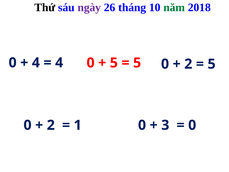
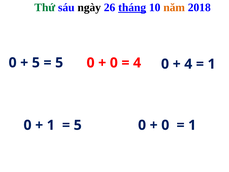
Thứ colour: black -> green (45, 7)
ngày colour: purple -> black (89, 7)
tháng underline: none -> present (132, 7)
năm colour: green -> orange (174, 7)
4: 4 -> 5 (36, 63)
4: 4 -> 5 (59, 63)
2: 2 -> 4 (188, 64)
5: 5 -> 1 (212, 64)
5: 5 -> 0 (114, 63)
5: 5 -> 4 (137, 63)
2: 2 -> 1 (51, 125)
1: 1 -> 5 (78, 125)
3: 3 -> 0 (165, 125)
0: 0 -> 1 (192, 125)
